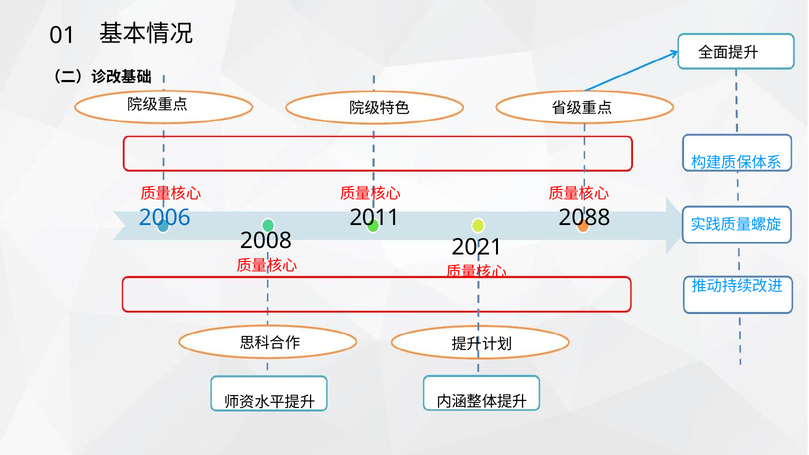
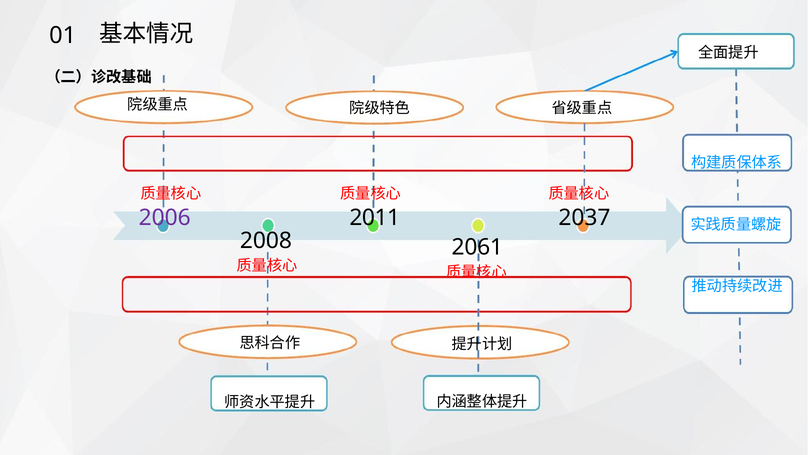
2006 colour: blue -> purple (165, 218)
2088: 2088 -> 2037 (584, 218)
2021: 2021 -> 2061 (477, 247)
